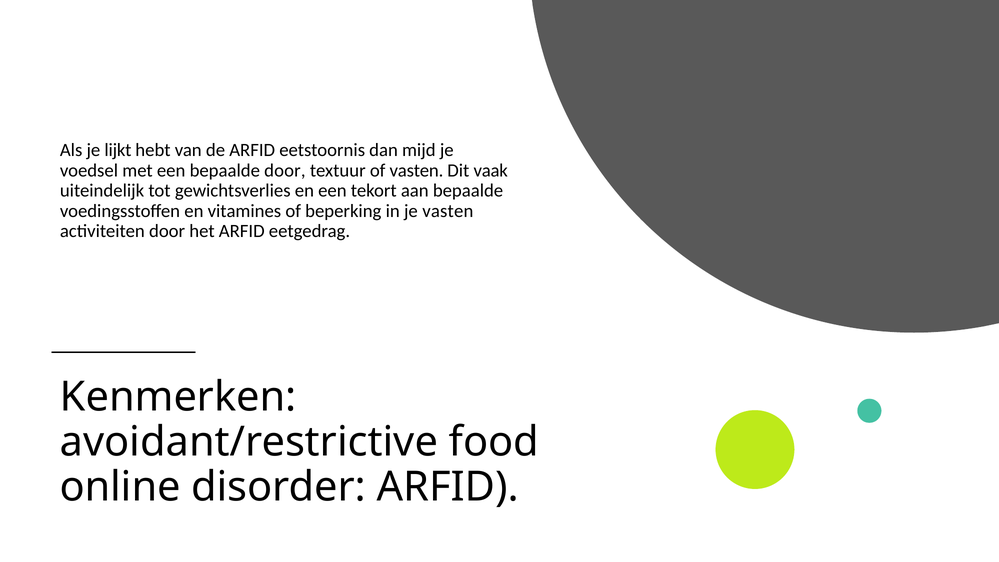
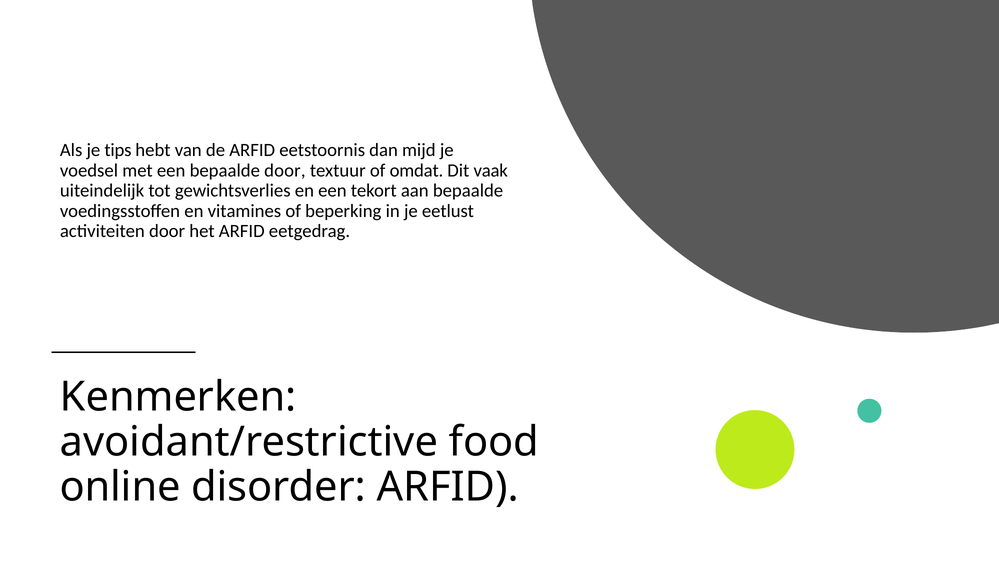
lijkt: lijkt -> tips (118, 150)
of vasten: vasten -> omdat (416, 170)
je vasten: vasten -> eetlust (448, 211)
